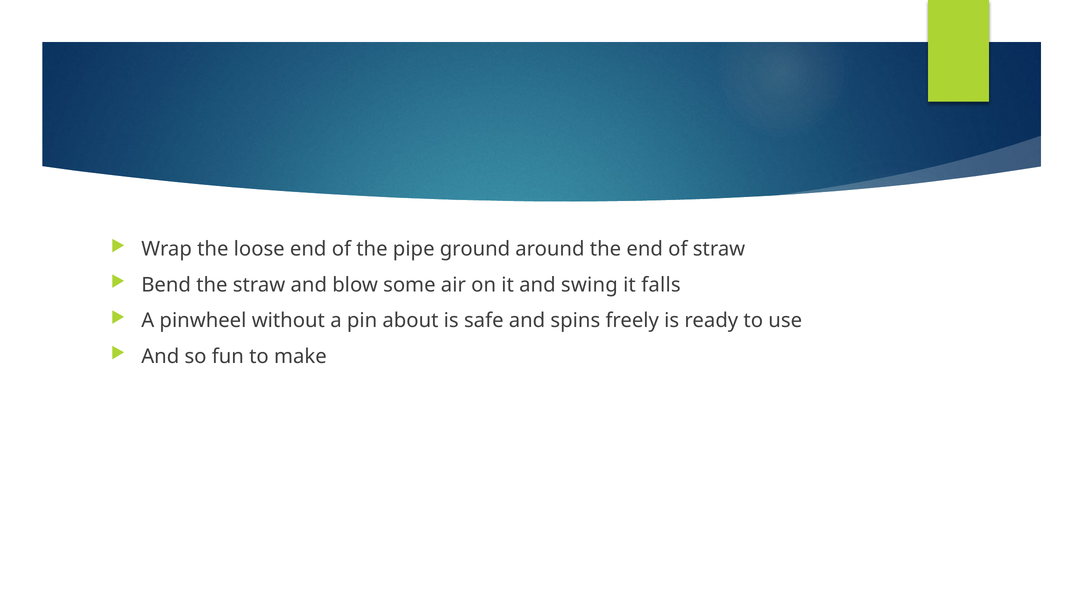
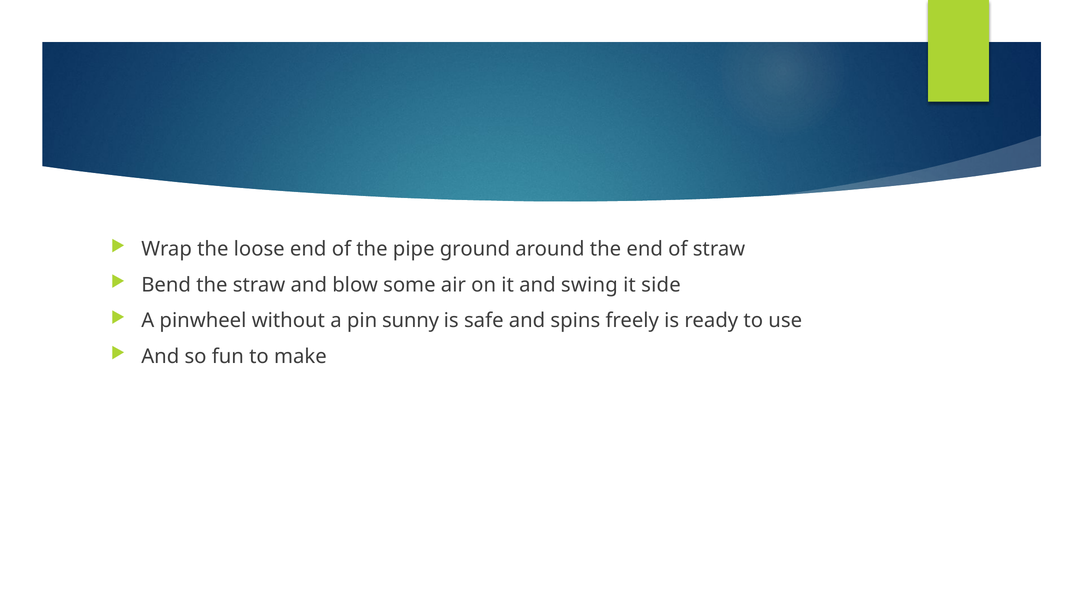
falls: falls -> side (661, 285)
about: about -> sunny (411, 321)
